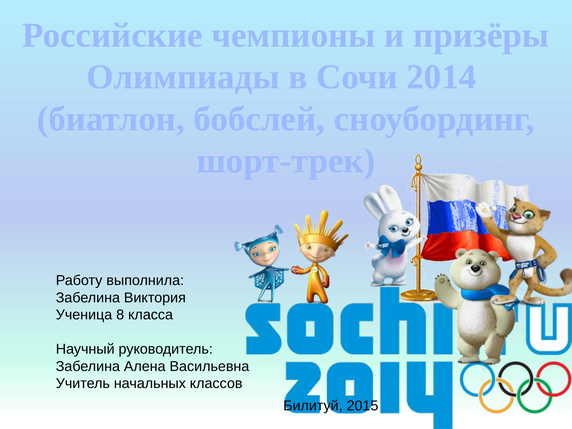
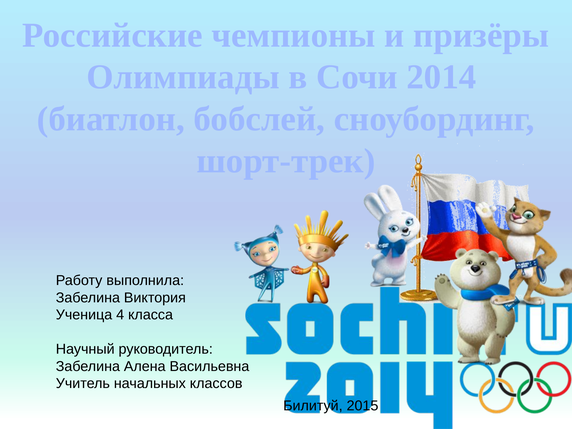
8: 8 -> 4 (120, 315)
